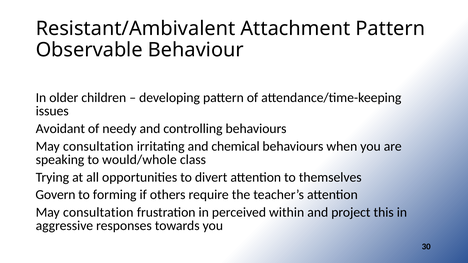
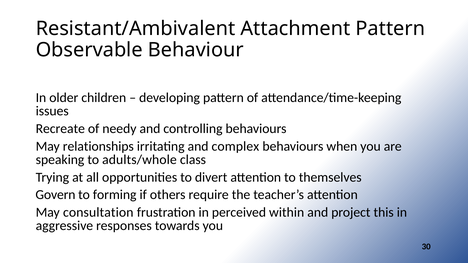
Avoidant: Avoidant -> Recreate (60, 129)
consultation: consultation -> relationships (98, 146)
chemical: chemical -> complex (235, 146)
would/whole: would/whole -> adults/whole (139, 160)
